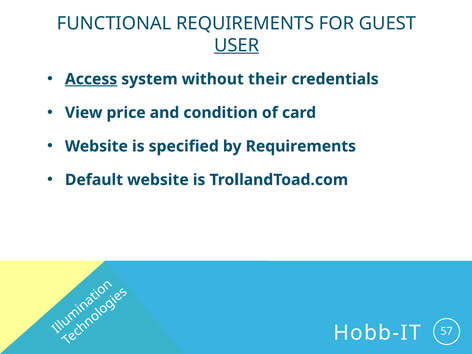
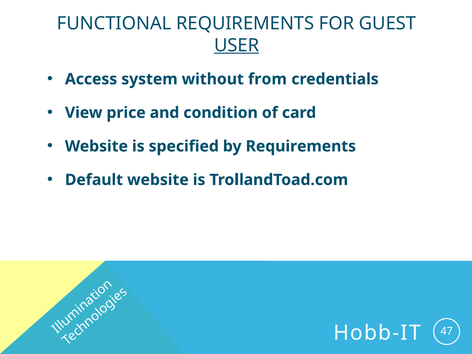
Access underline: present -> none (91, 79)
their: their -> from (267, 79)
57: 57 -> 47 (447, 331)
